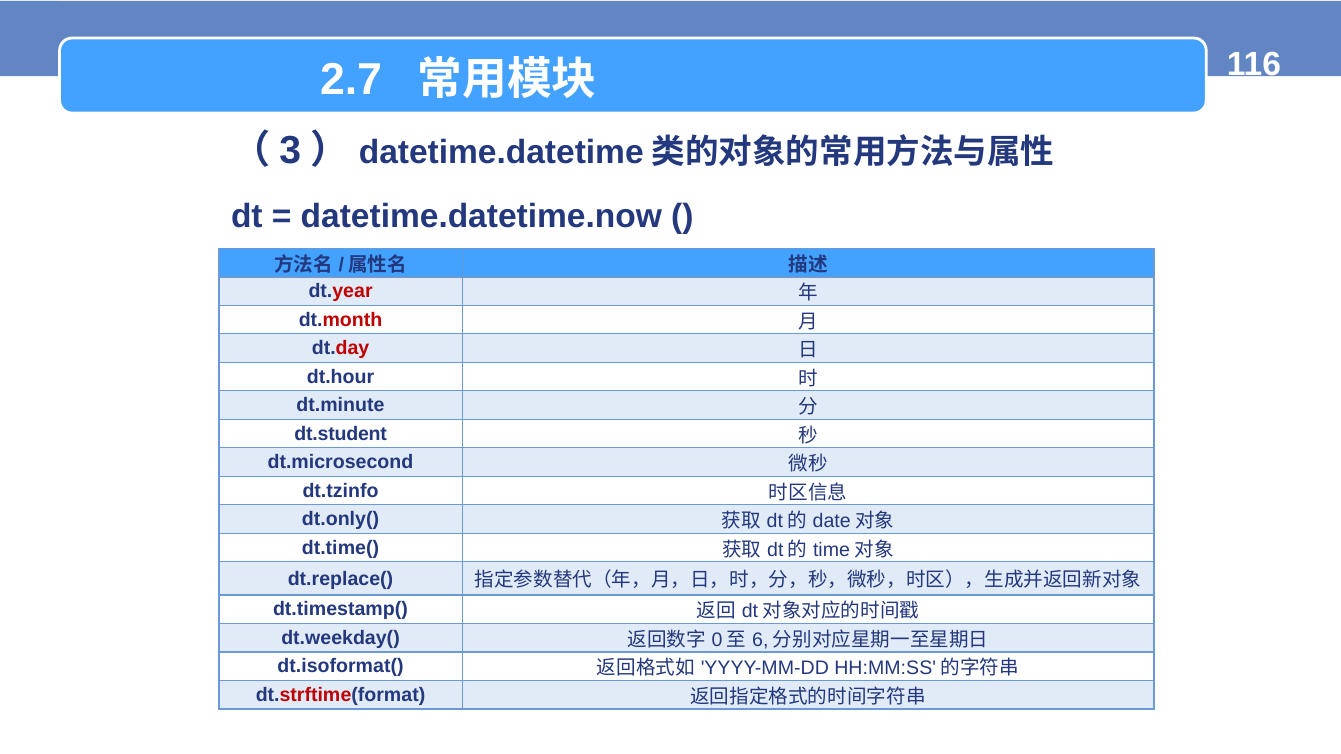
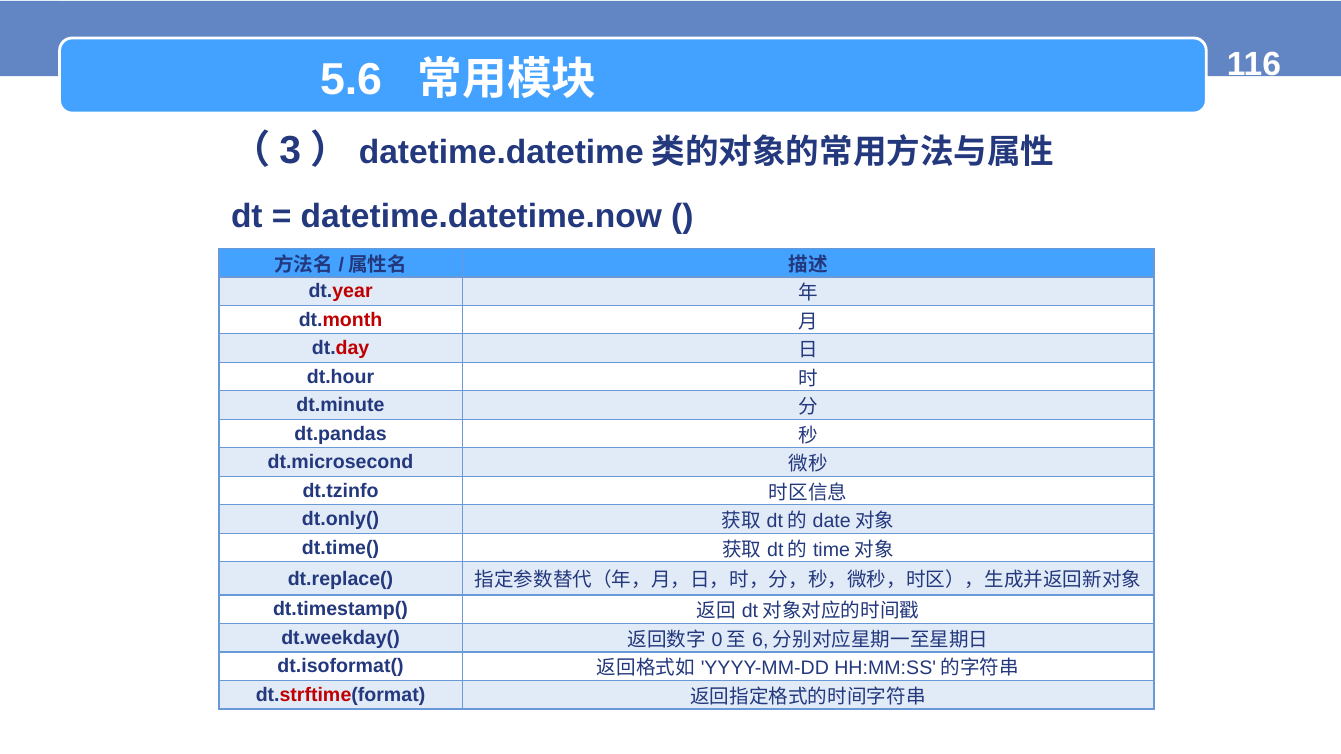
2.7: 2.7 -> 5.6 (351, 79)
dt.student: dt.student -> dt.pandas (341, 434)
